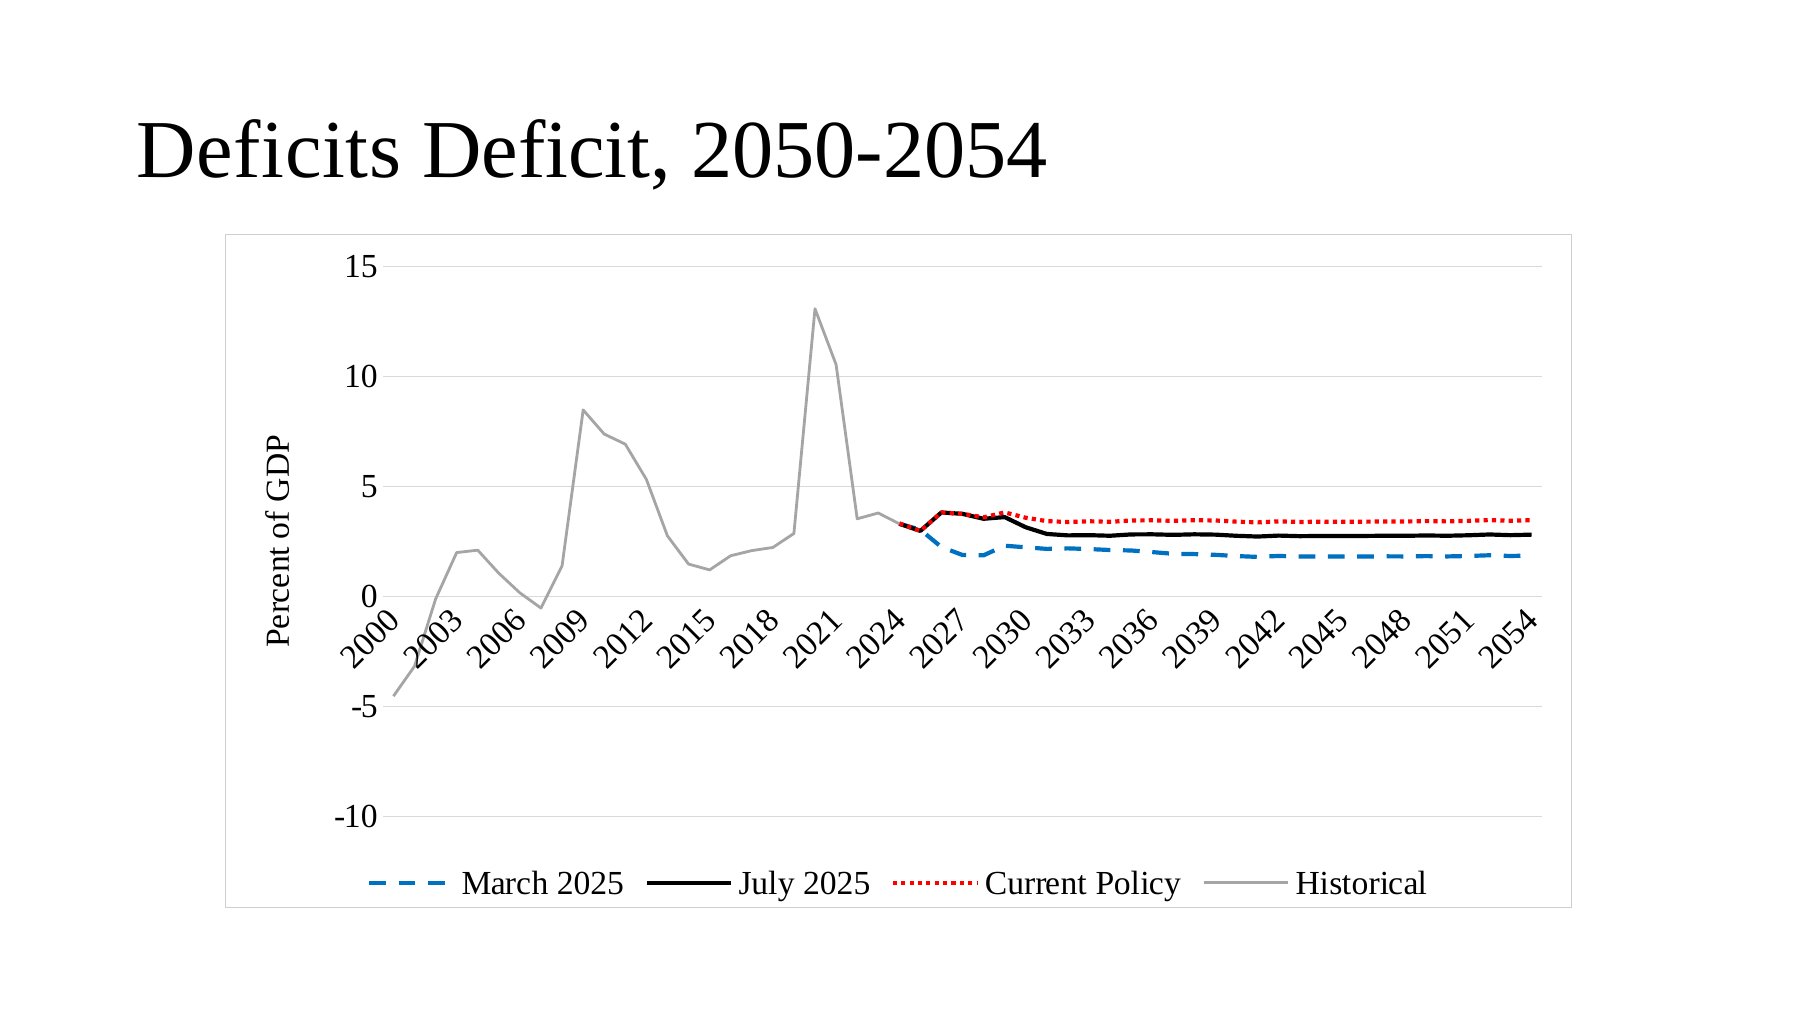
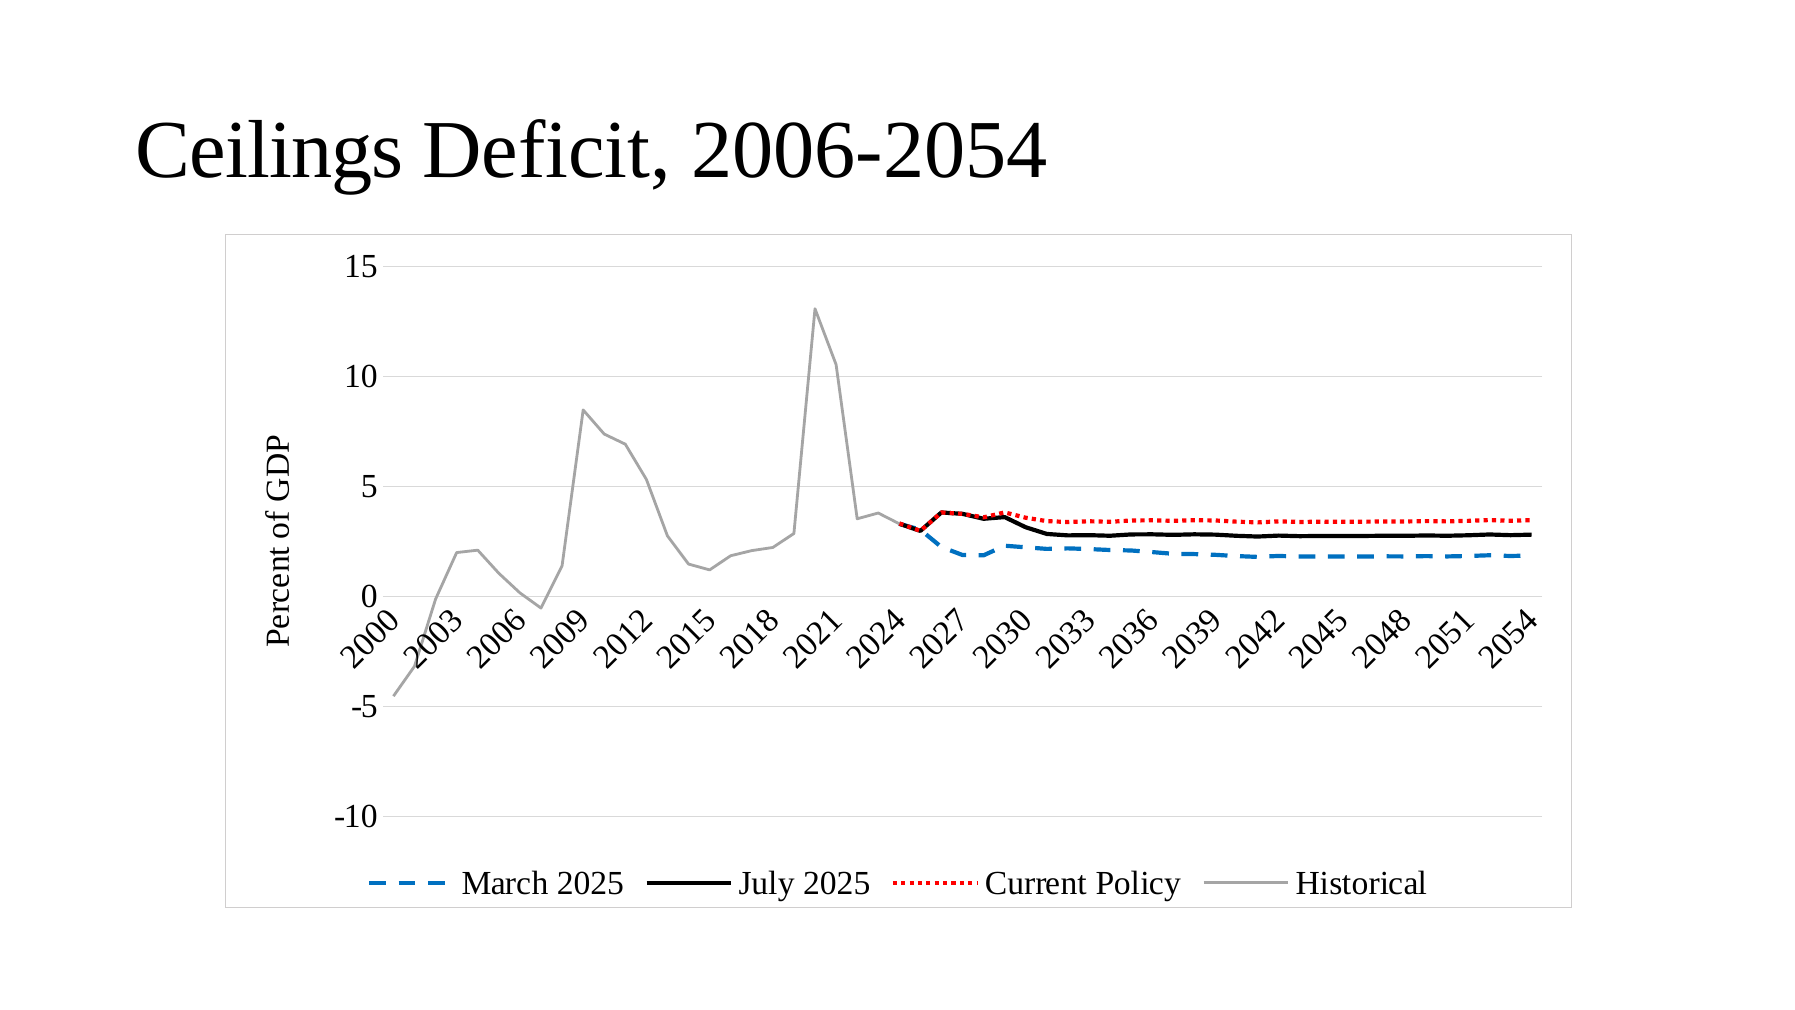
Deficits: Deficits -> Ceilings (270, 151)
2050-2054: 2050-2054 -> 2006-2054 (870, 151)
